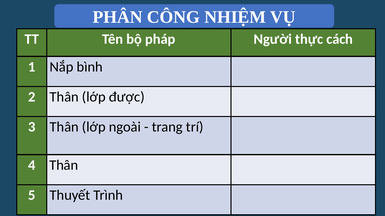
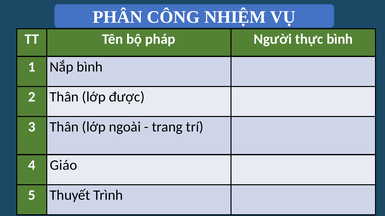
thực cách: cách -> bình (340, 39)
4 Thân: Thân -> Giáo (64, 165)
